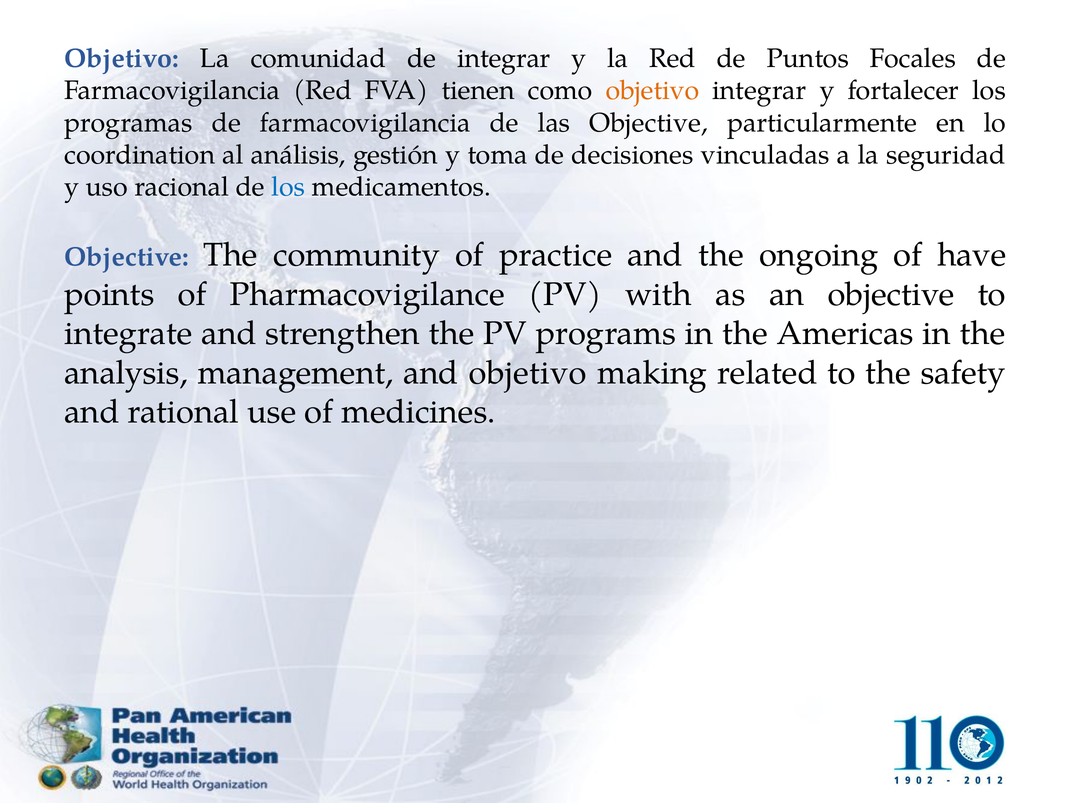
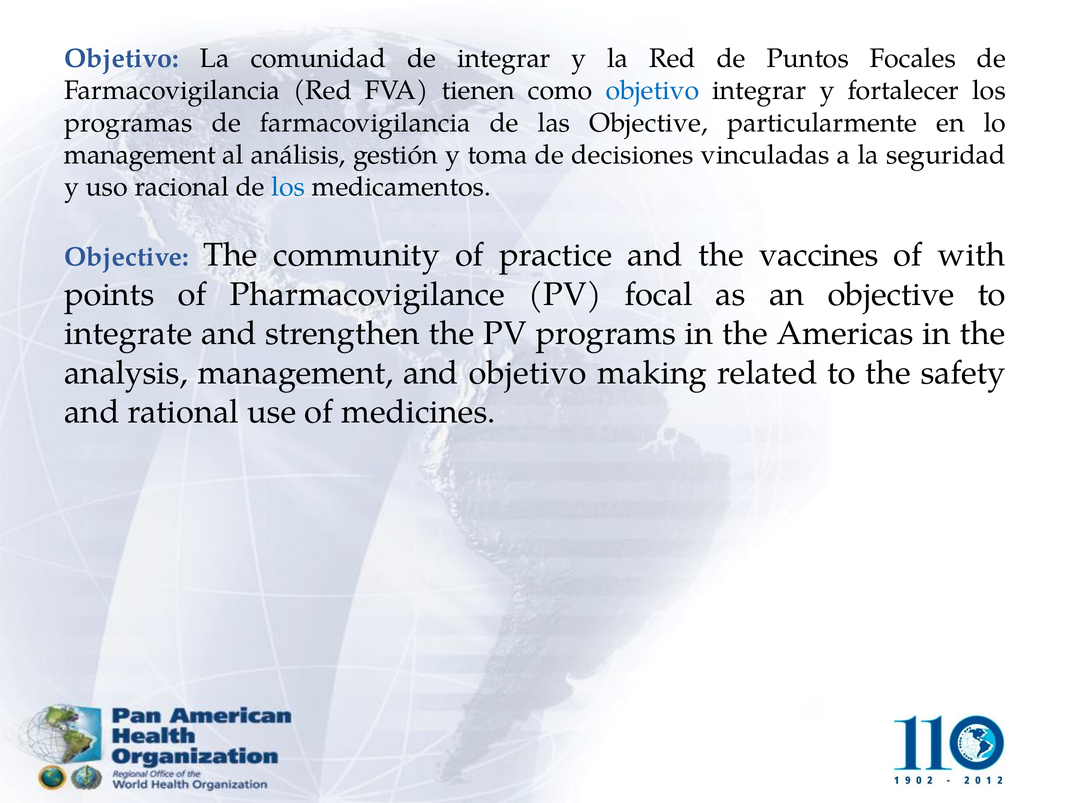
objetivo colour: orange -> blue (652, 91)
coordination: coordination -> management (140, 155)
ongoing: ongoing -> vaccines (819, 255)
have: have -> with (972, 255)
with: with -> focal (659, 294)
